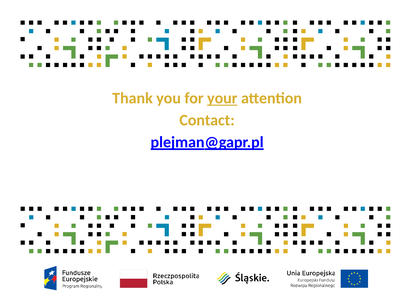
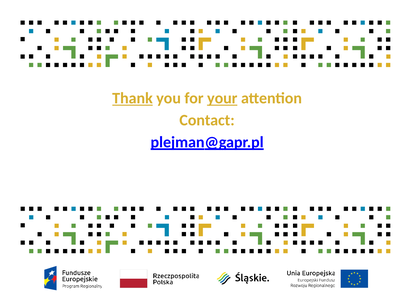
Thank underline: none -> present (132, 98)
